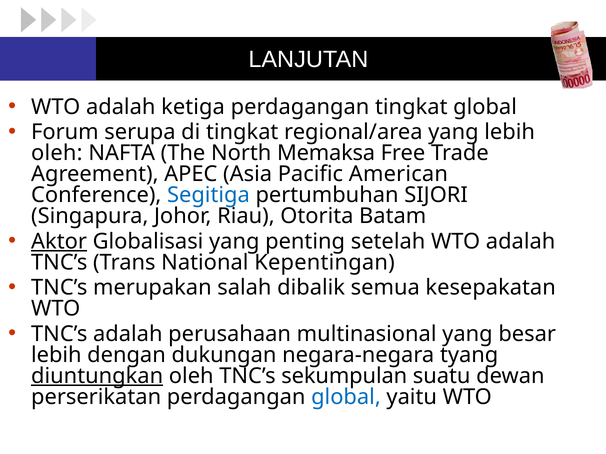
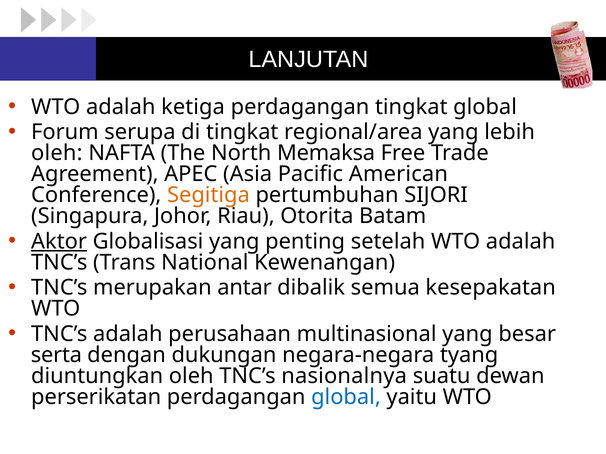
Segitiga colour: blue -> orange (208, 195)
Kepentingan: Kepentingan -> Kewenangan (325, 263)
salah: salah -> antar (244, 288)
lebih: lebih -> serta (56, 355)
diuntungkan underline: present -> none (97, 376)
sekumpulan: sekumpulan -> nasionalnya (344, 376)
